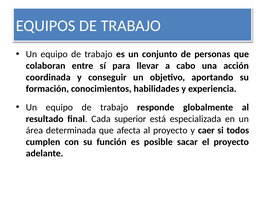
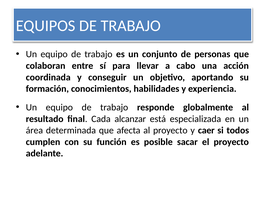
superior: superior -> alcanzar (130, 119)
